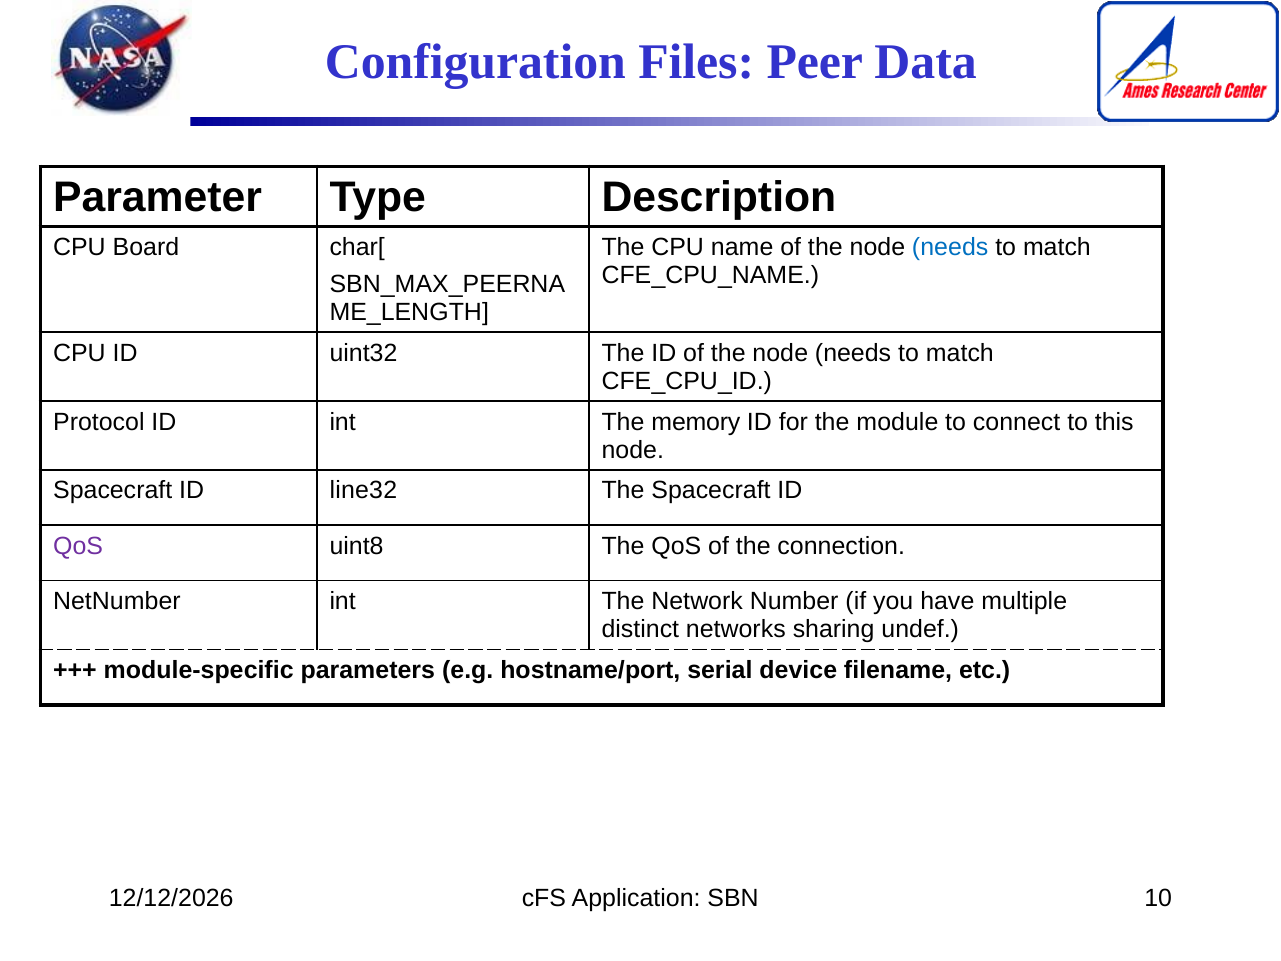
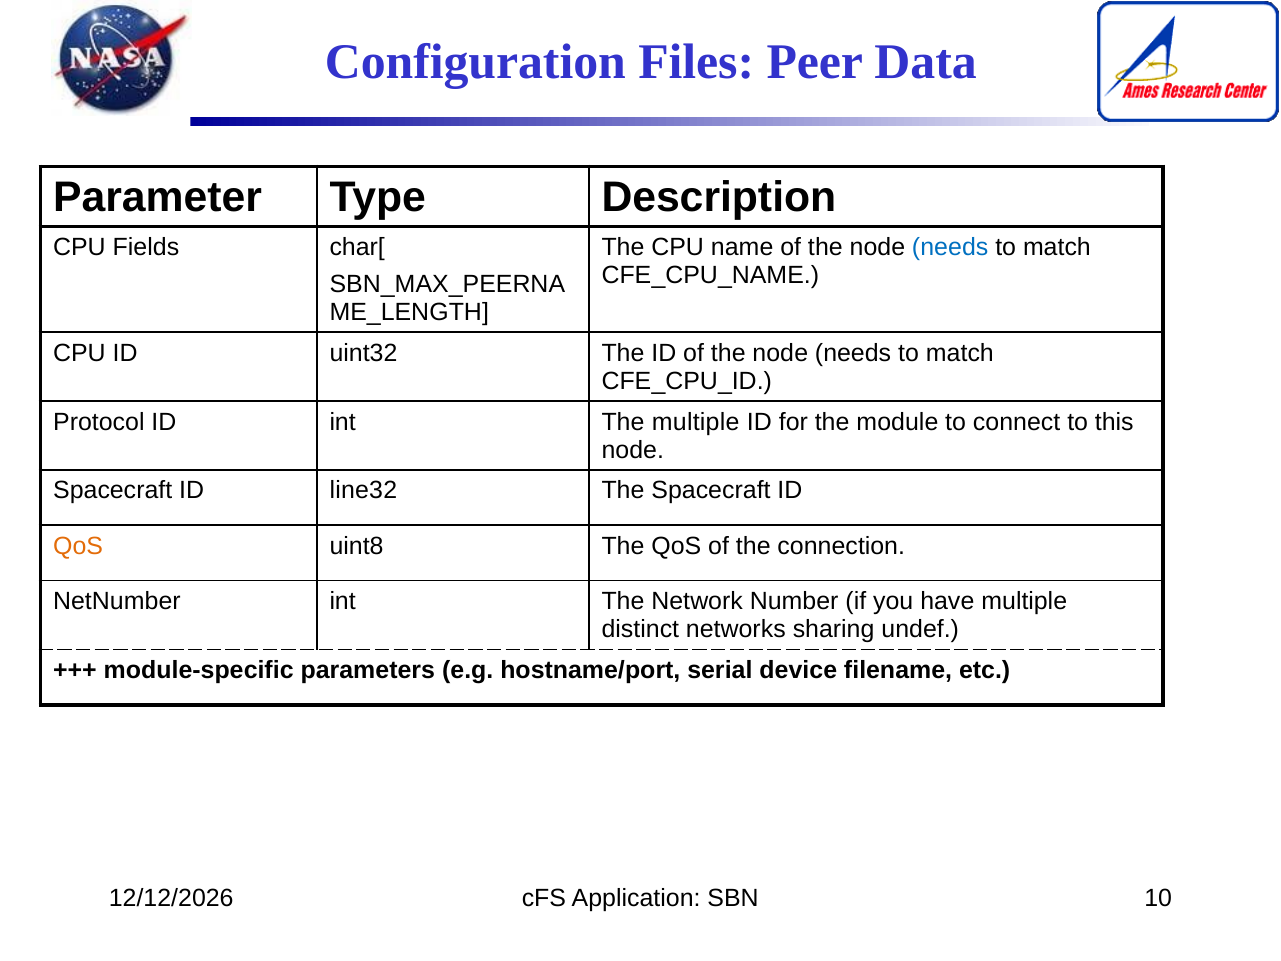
Board: Board -> Fields (146, 247)
The memory: memory -> multiple (696, 422)
QoS colour: purple -> orange (78, 546)
